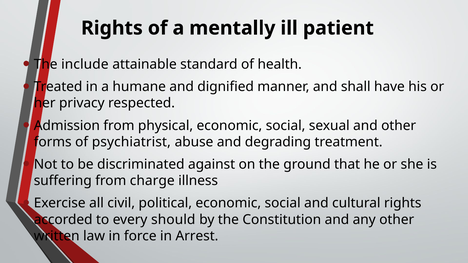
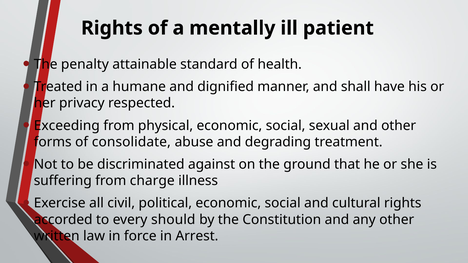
include: include -> penalty (85, 64)
Admission: Admission -> Exceeding (67, 126)
psychiatrist: psychiatrist -> consolidate (131, 142)
